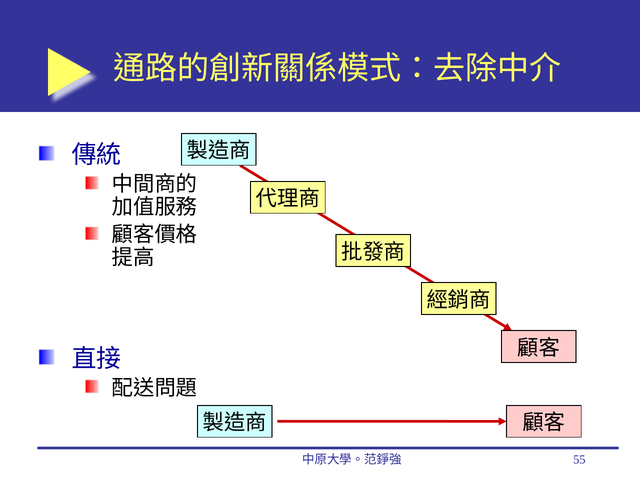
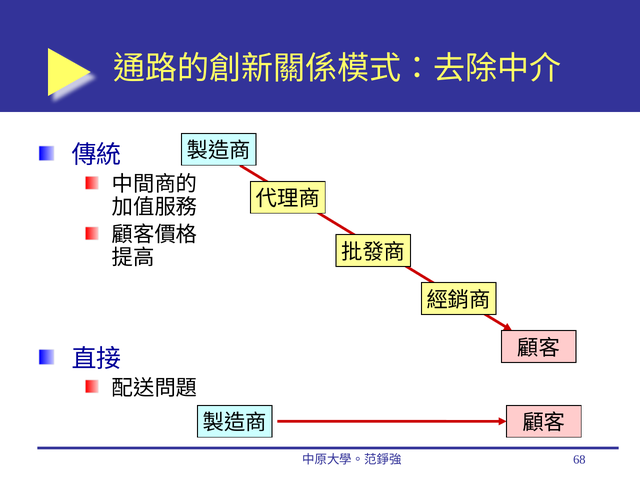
55: 55 -> 68 (579, 460)
